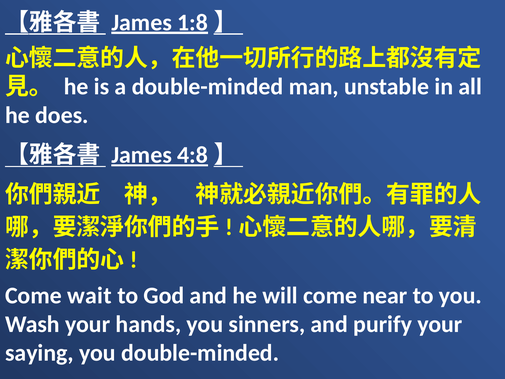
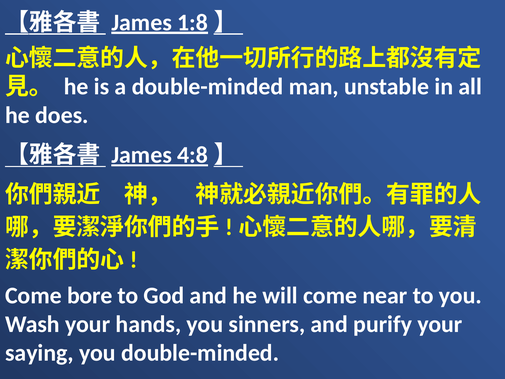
wait: wait -> bore (90, 295)
